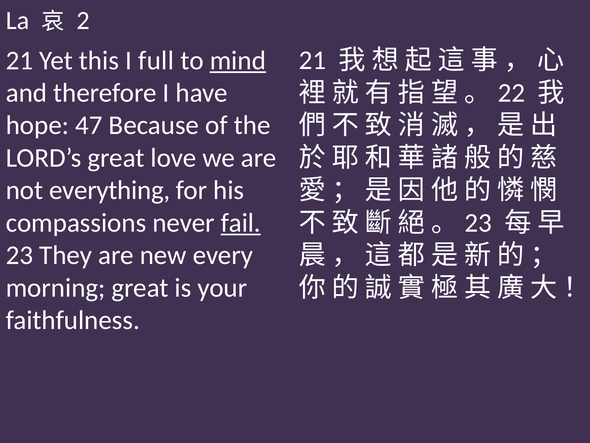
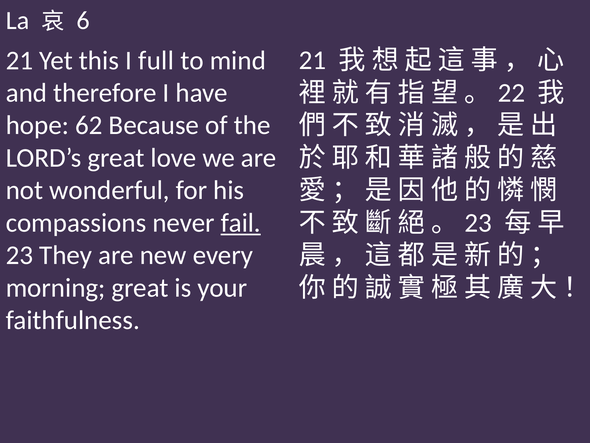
2: 2 -> 6 (83, 20)
mind underline: present -> none (238, 60)
47: 47 -> 62 (89, 125)
everything: everything -> wonderful (110, 190)
